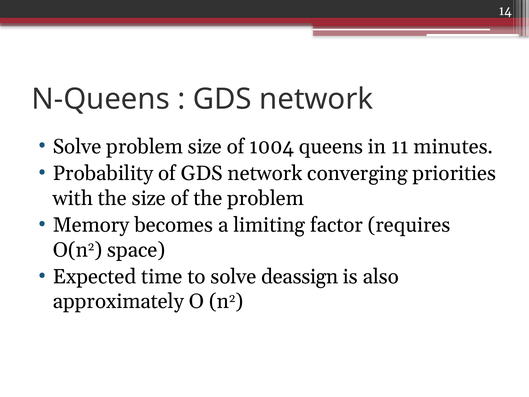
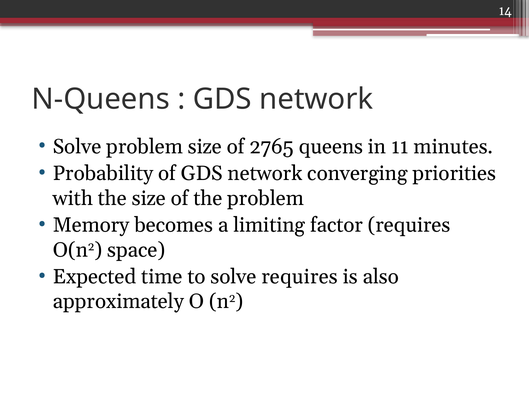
1004: 1004 -> 2765 (272, 147)
solve deassign: deassign -> requires (300, 277)
